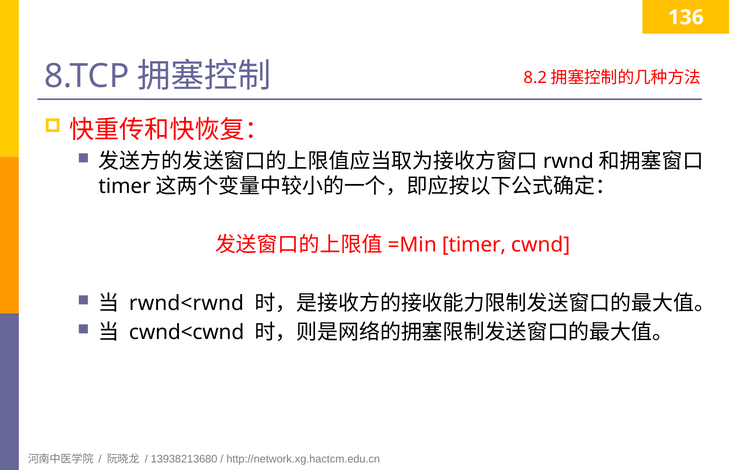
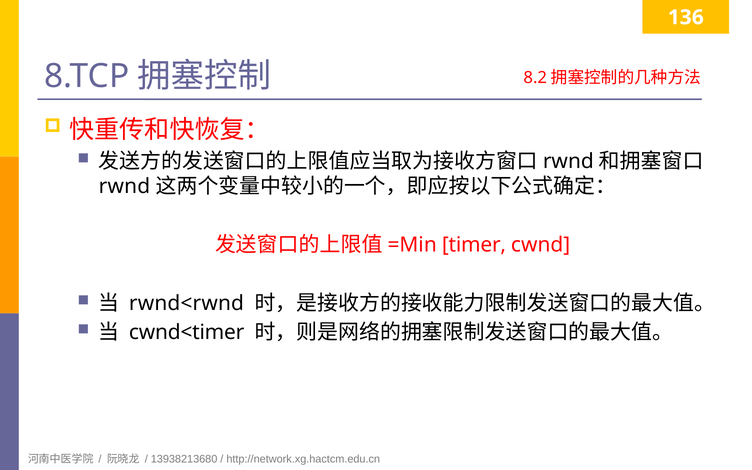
timer: timer -> rwnd (124, 186)
cwnd<cwnd: cwnd<cwnd -> cwnd<timer (187, 333)
